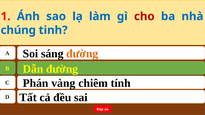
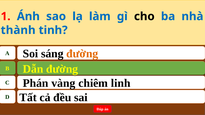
cho colour: red -> black (144, 16)
chúng: chúng -> thành (18, 30)
tính: tính -> linh (121, 83)
